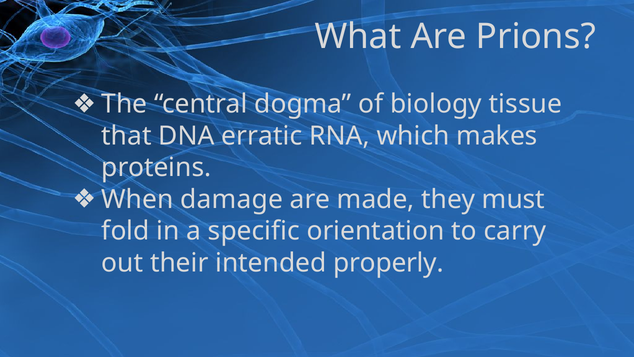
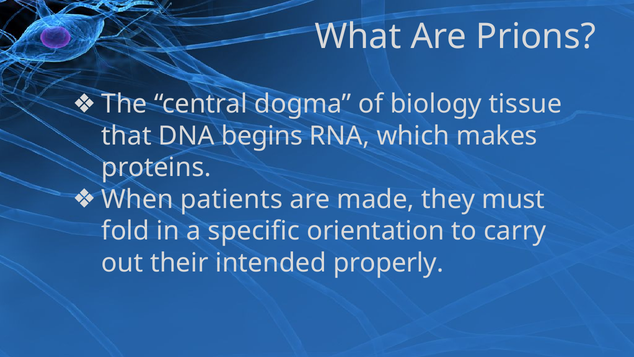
erratic: erratic -> begins (262, 136)
damage: damage -> patients (232, 199)
